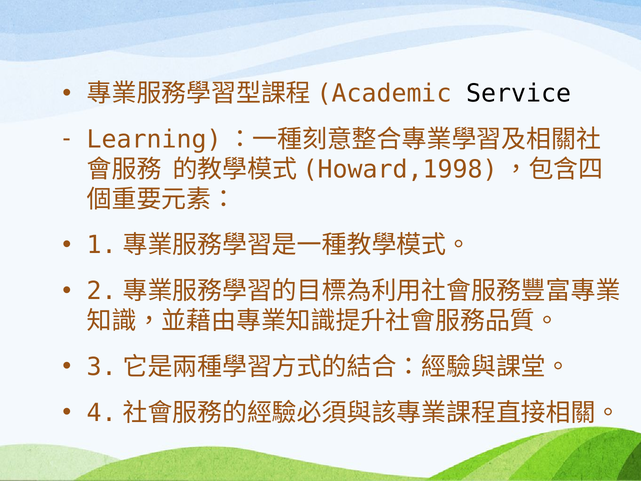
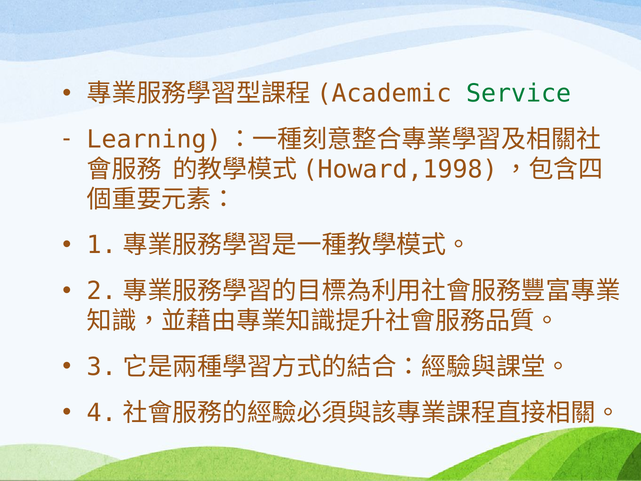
Service colour: black -> green (519, 94)
